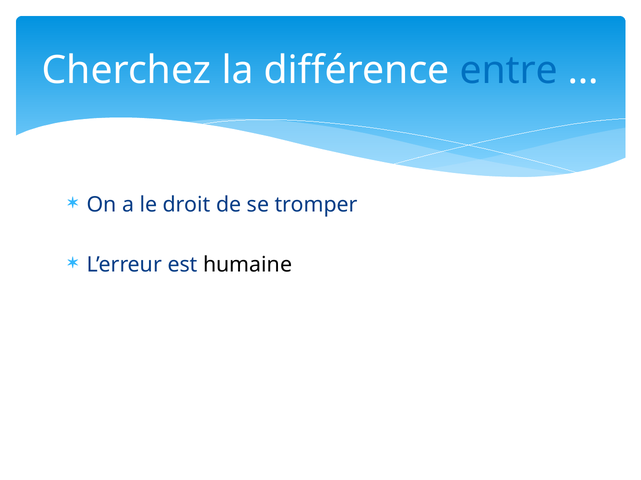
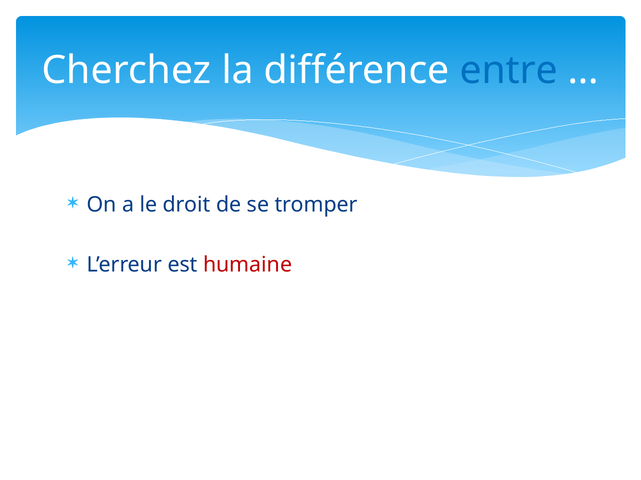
humaine colour: black -> red (248, 265)
